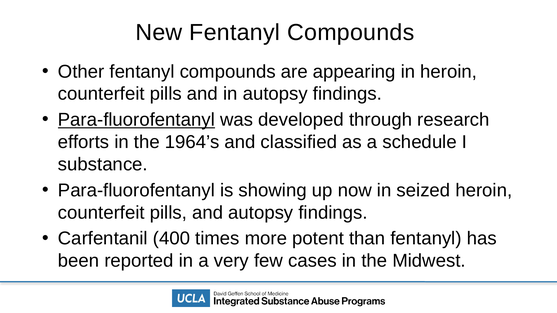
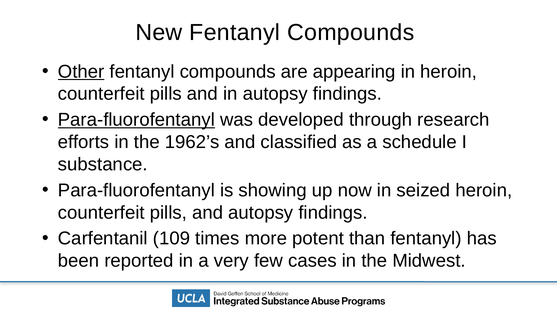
Other underline: none -> present (81, 72)
1964’s: 1964’s -> 1962’s (192, 142)
400: 400 -> 109 (171, 239)
